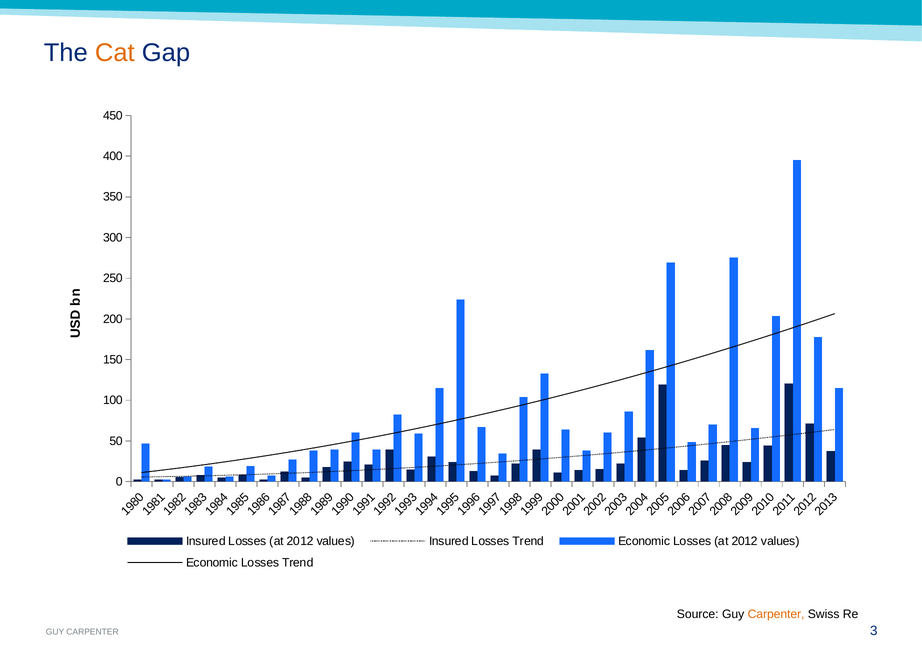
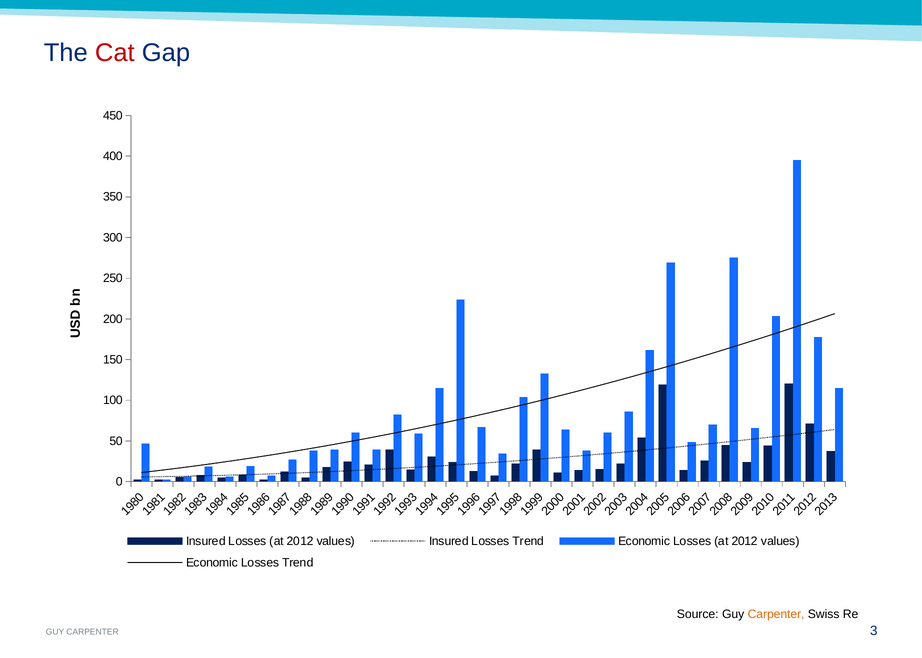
Cat colour: orange -> red (115, 53)
